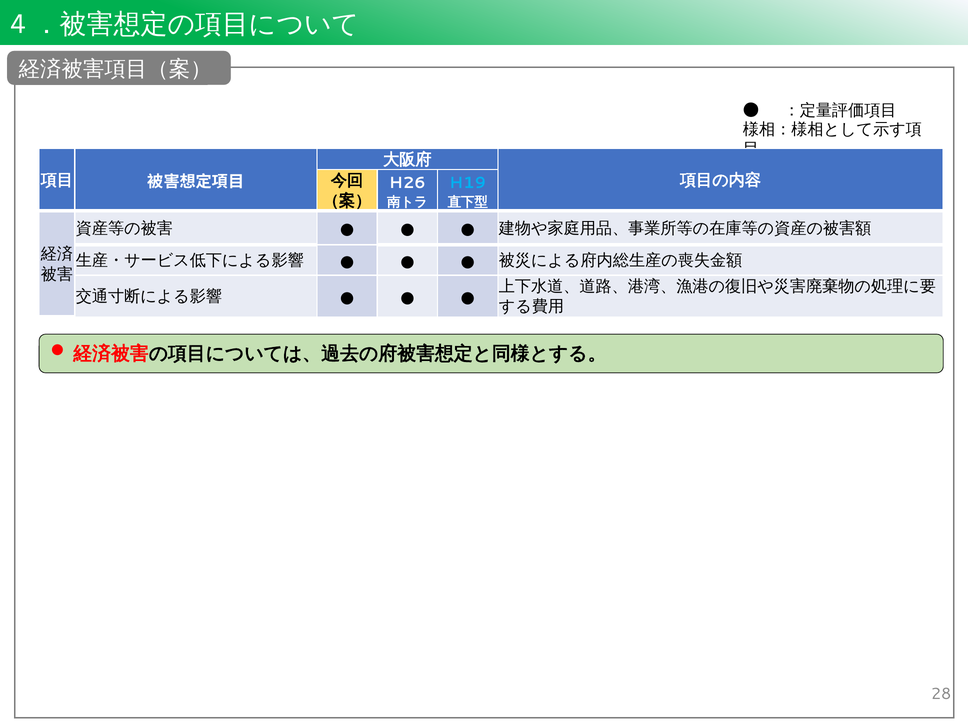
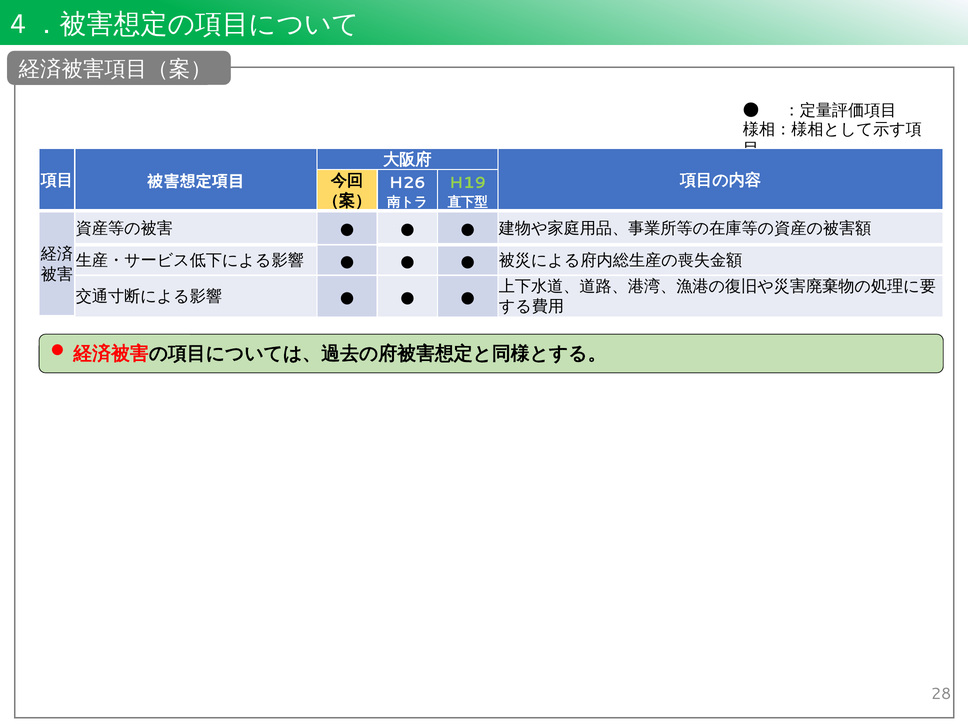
H19 colour: light blue -> light green (468, 183)
